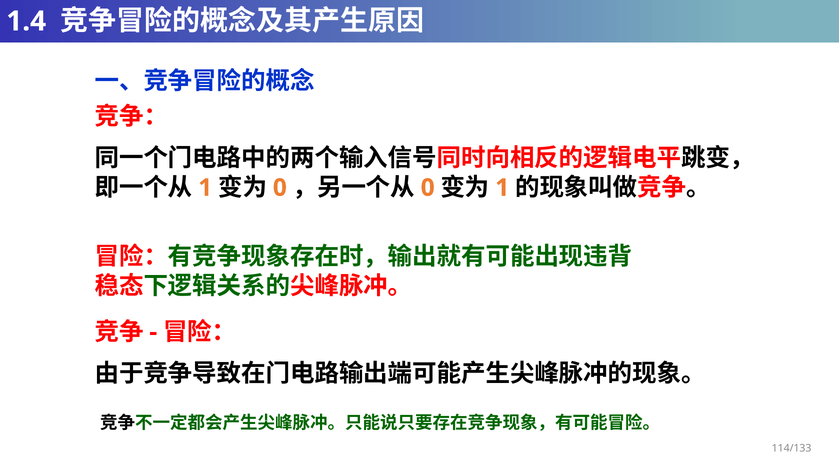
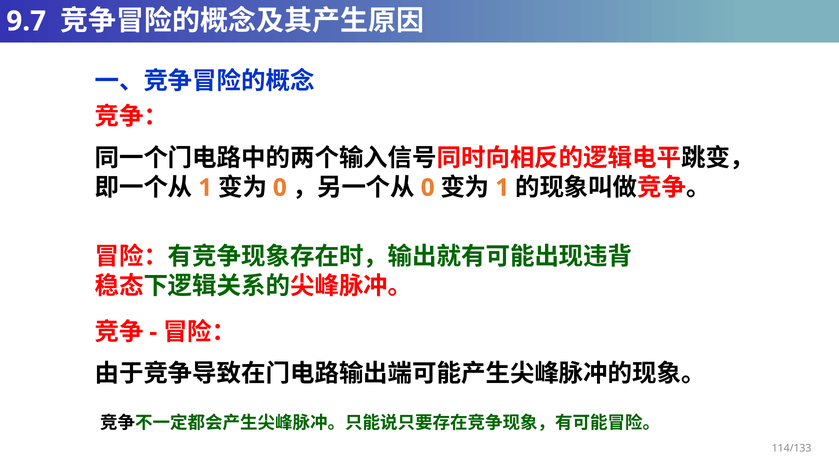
1.4: 1.4 -> 9.7 (26, 21)
